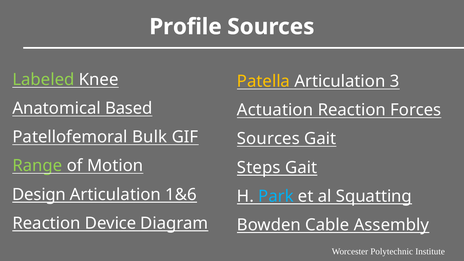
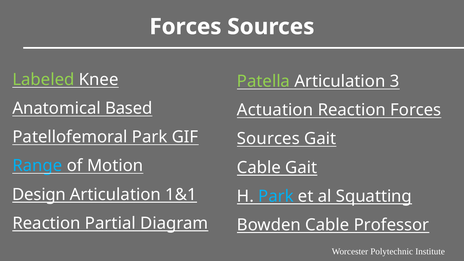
Profile: Profile -> Forces (185, 27)
Patella colour: yellow -> light green (264, 81)
Patellofemoral Bulk: Bulk -> Park (150, 137)
Range colour: light green -> light blue (37, 166)
Steps: Steps -> Cable (259, 168)
1&6: 1&6 -> 1&1 (181, 195)
Device: Device -> Partial (110, 223)
Assembly: Assembly -> Professor (391, 225)
